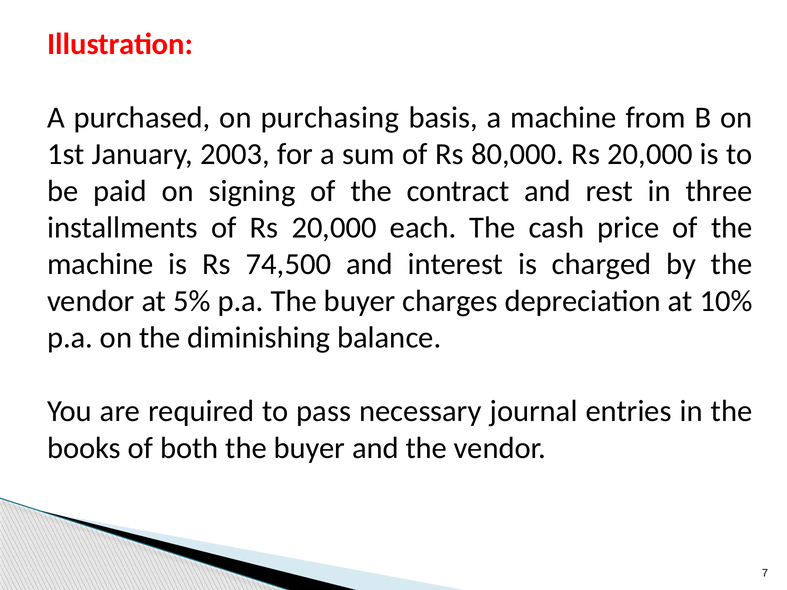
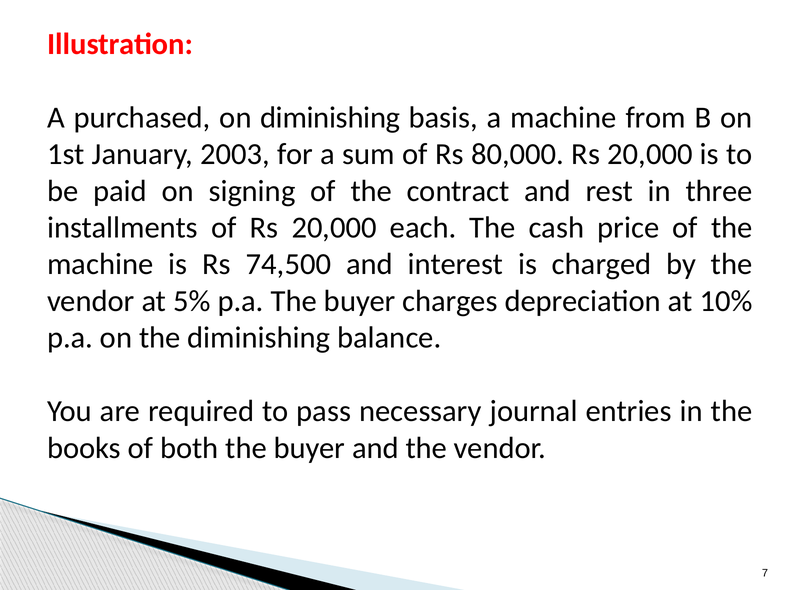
on purchasing: purchasing -> diminishing (330, 118)
